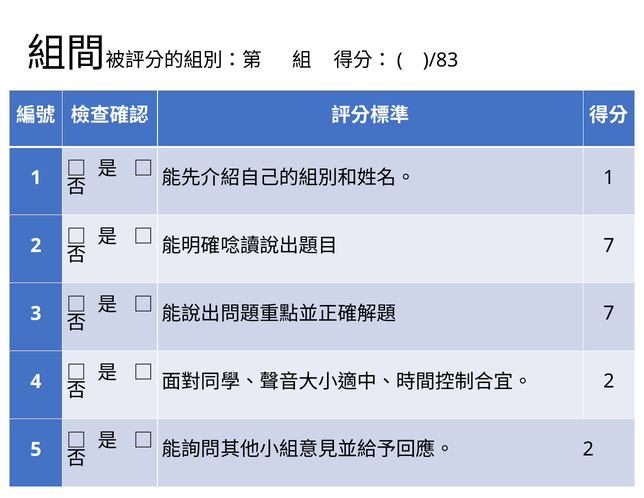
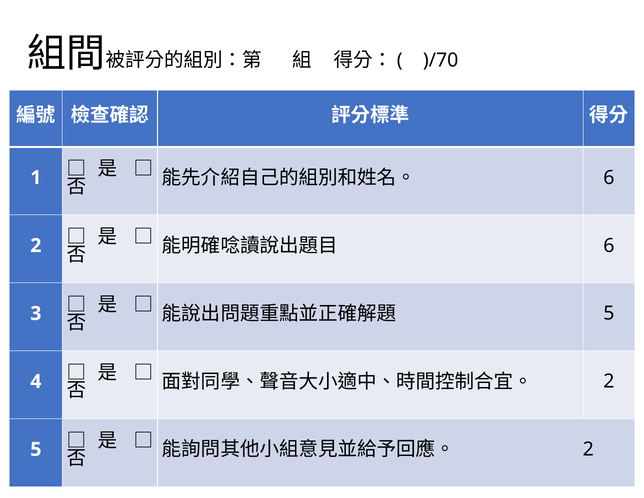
)/83: )/83 -> )/70 (441, 60)
1: 1 -> 6 (609, 178)
7: 7 -> 6 (609, 245)
7: 7 -> 5 (609, 313)
